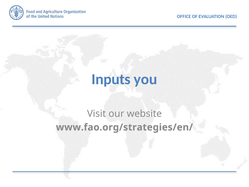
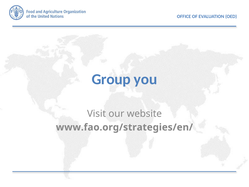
Inputs: Inputs -> Group (111, 79)
